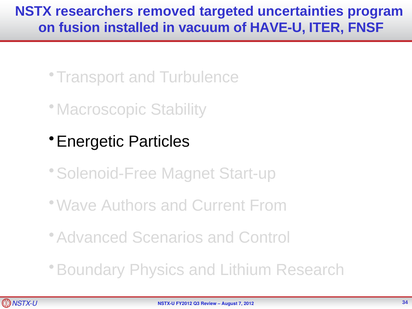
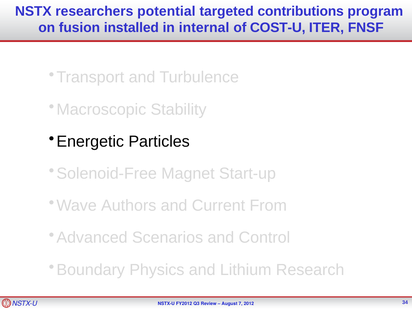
removed: removed -> potential (166, 11)
uncertainties: uncertainties -> contributions (301, 11)
vacuum: vacuum -> internal (204, 28)
HAVE-U: HAVE-U -> COST-U (278, 28)
